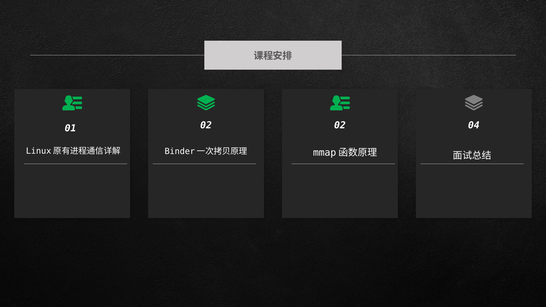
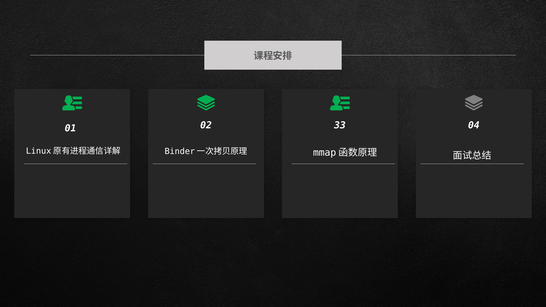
02 02: 02 -> 33 (340, 126)
